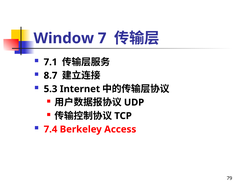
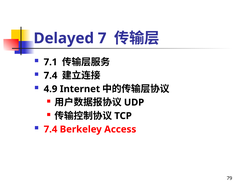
Window: Window -> Delayed (64, 38)
8.7: 8.7 -> 7.4 (51, 76)
5.3: 5.3 -> 4.9 (51, 89)
